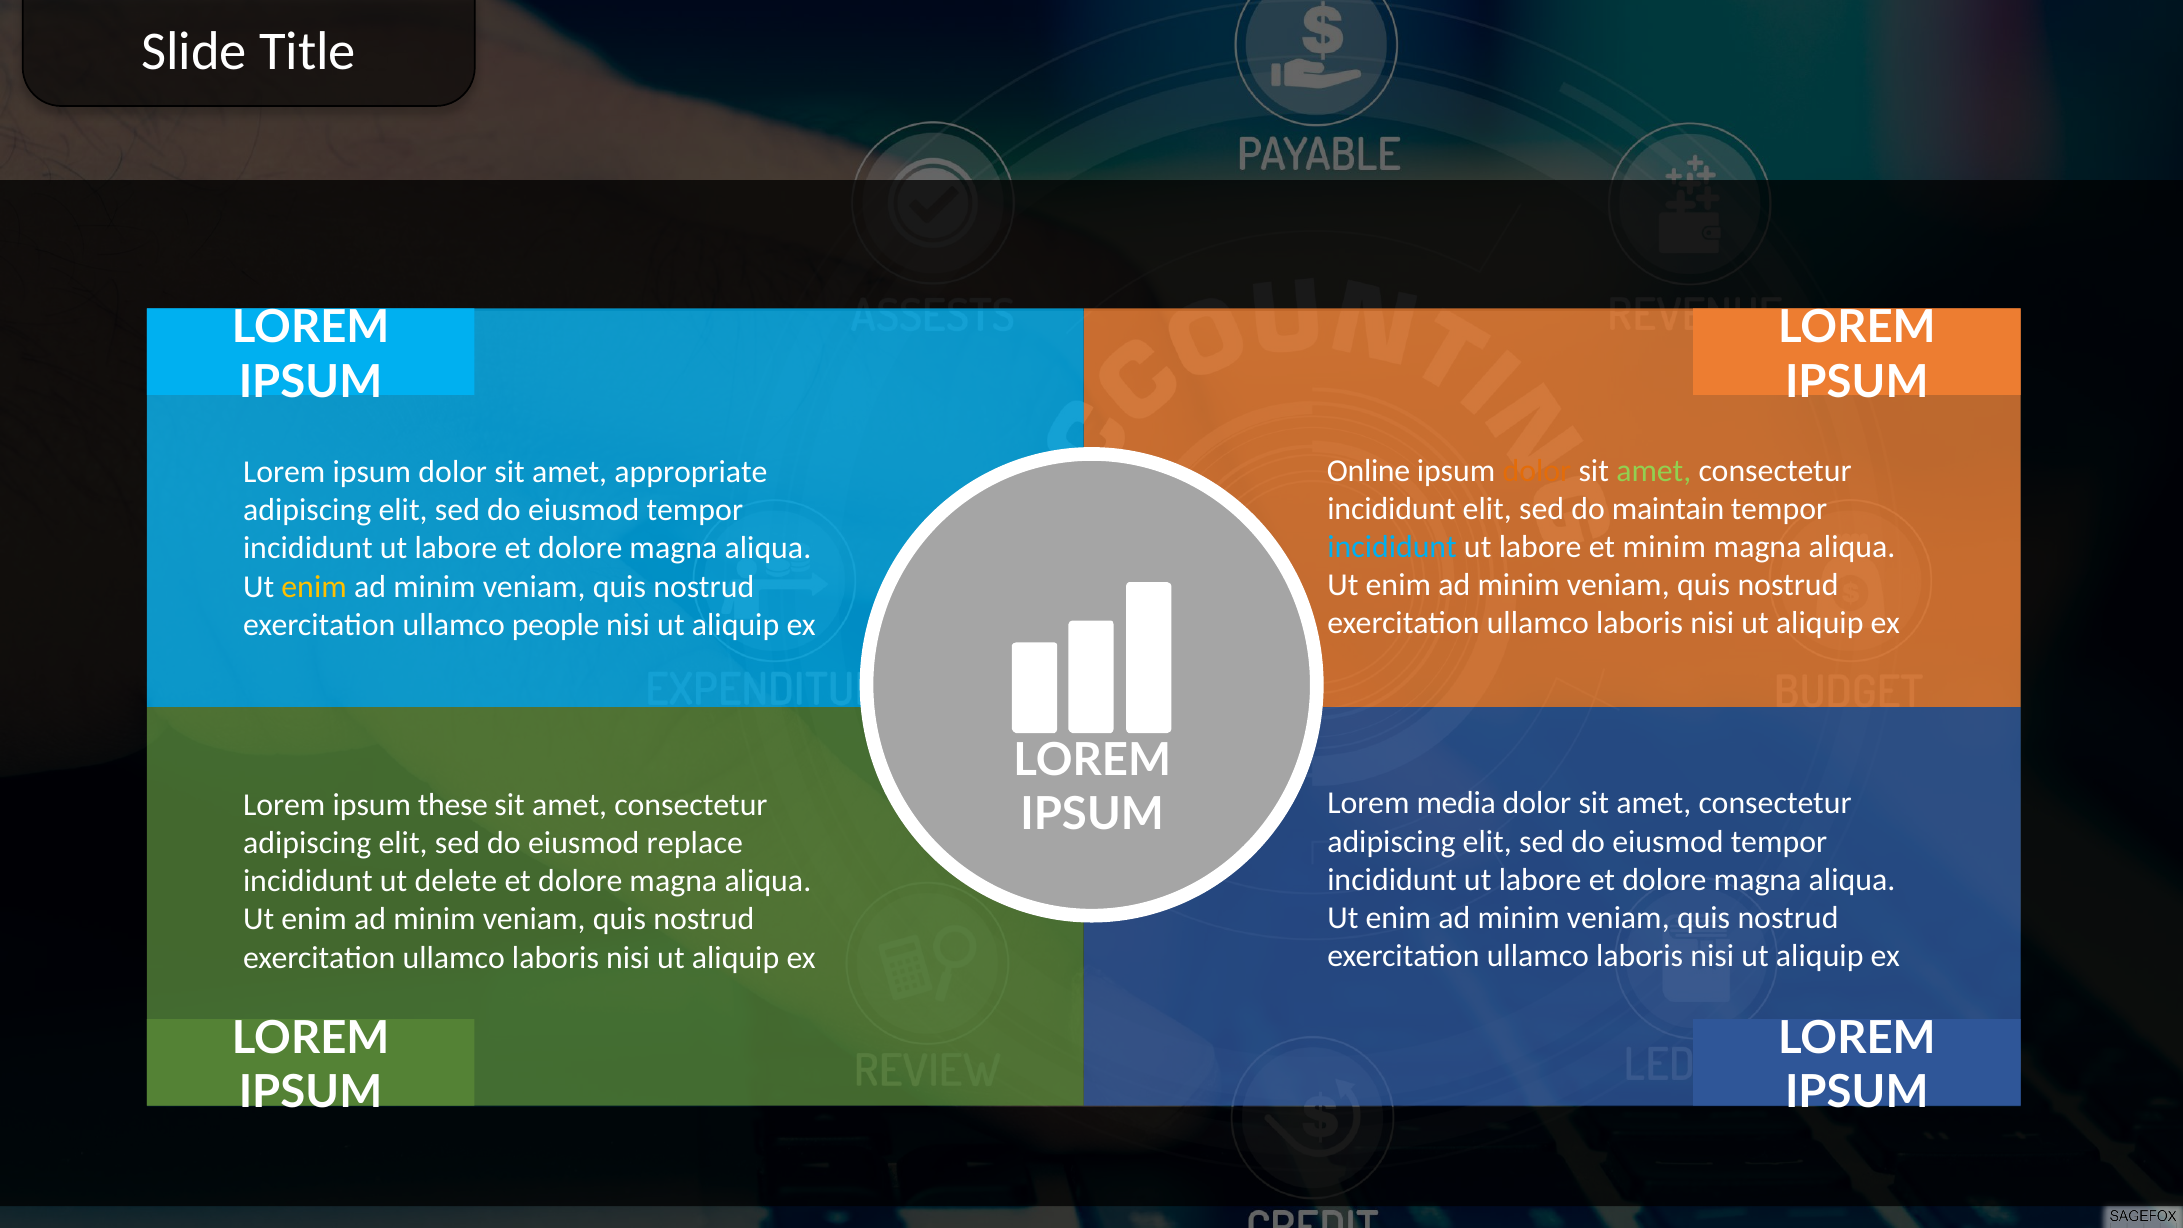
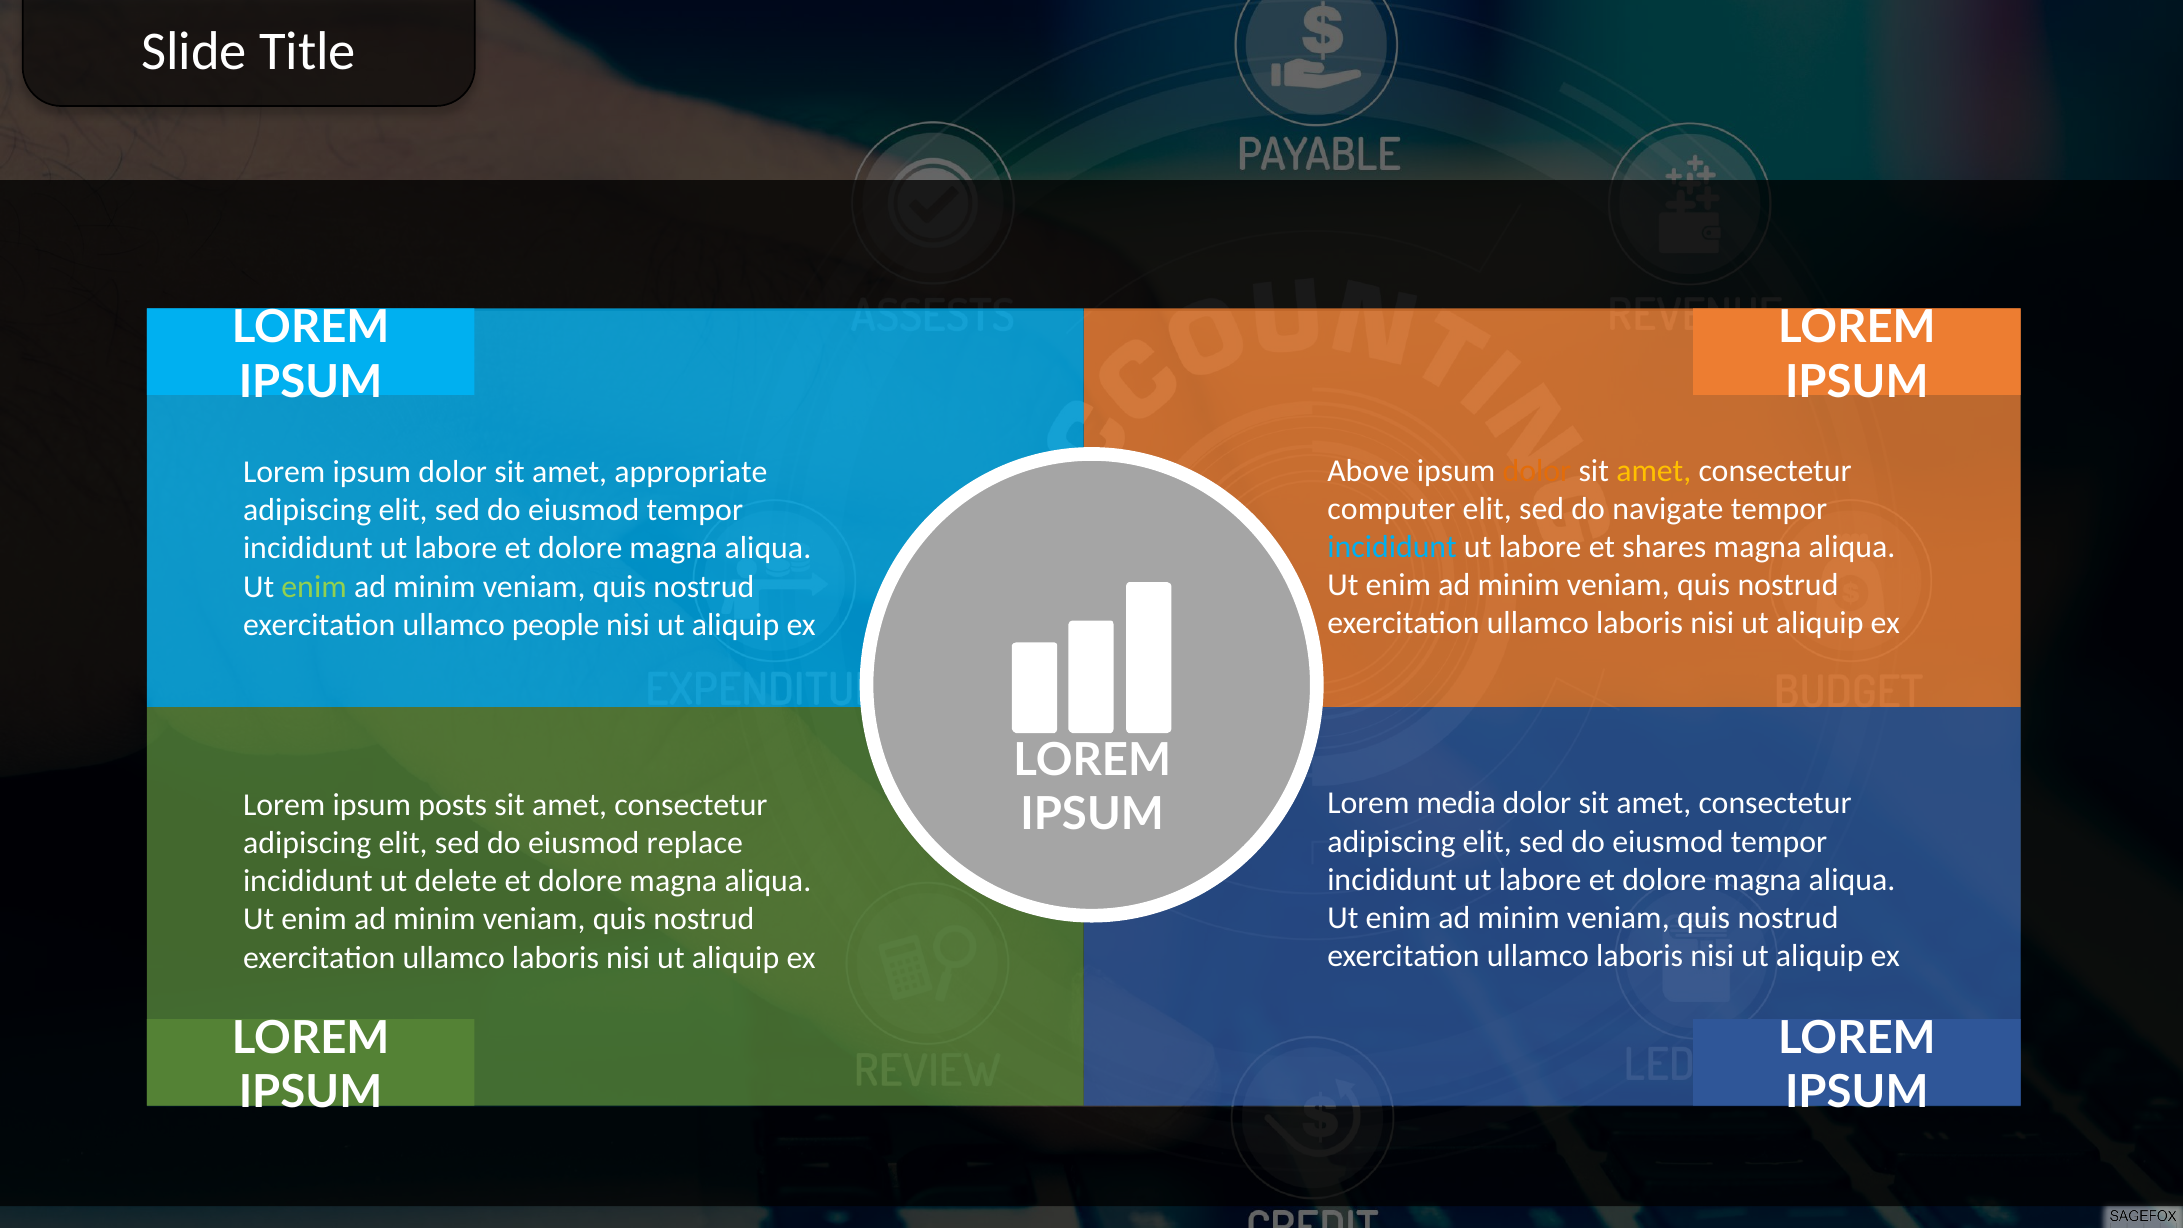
Online: Online -> Above (1368, 471)
amet colour: light green -> yellow (1654, 471)
incididunt: incididunt -> computer (1391, 509)
maintain: maintain -> navigate (1668, 509)
et minim: minim -> shares (1664, 547)
enim colour: yellow -> light green (314, 587)
these: these -> posts (453, 805)
